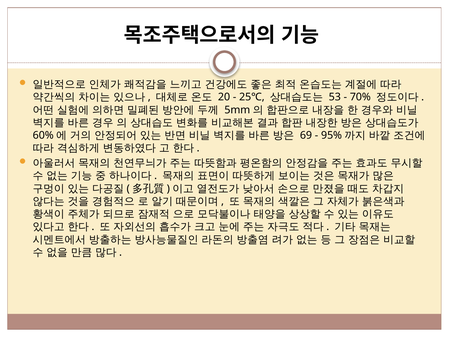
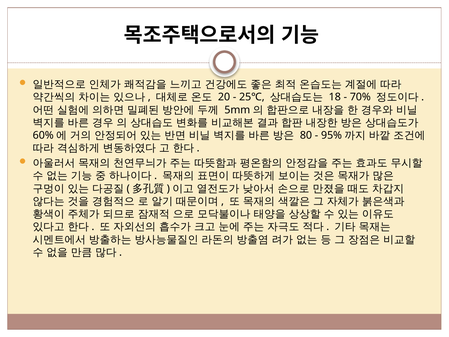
53: 53 -> 18 (335, 97)
69: 69 -> 80 (306, 135)
